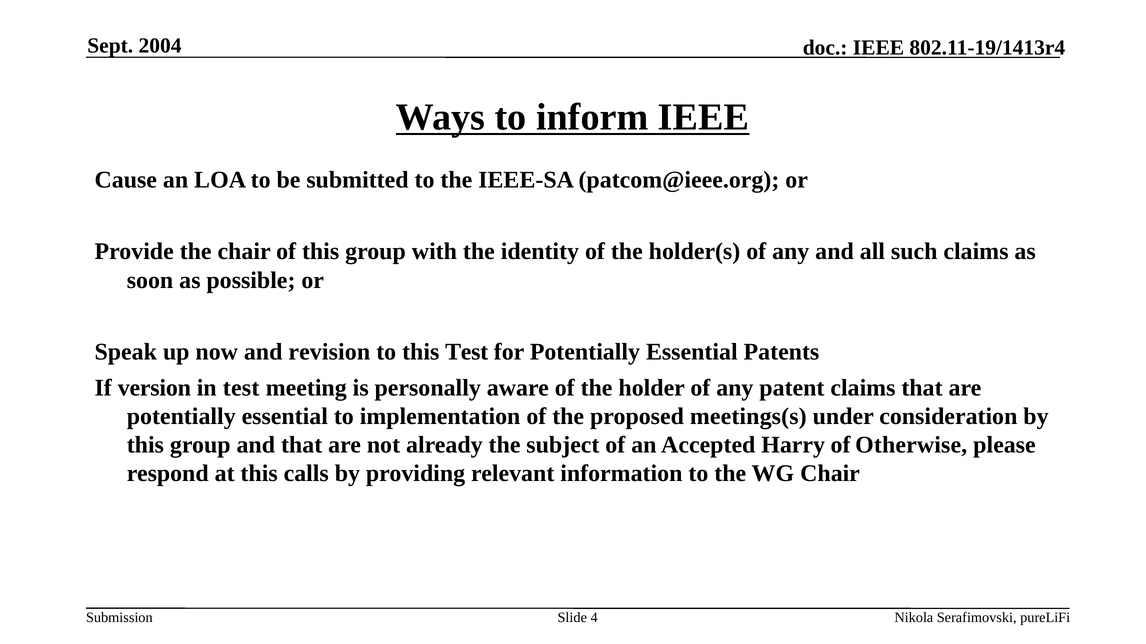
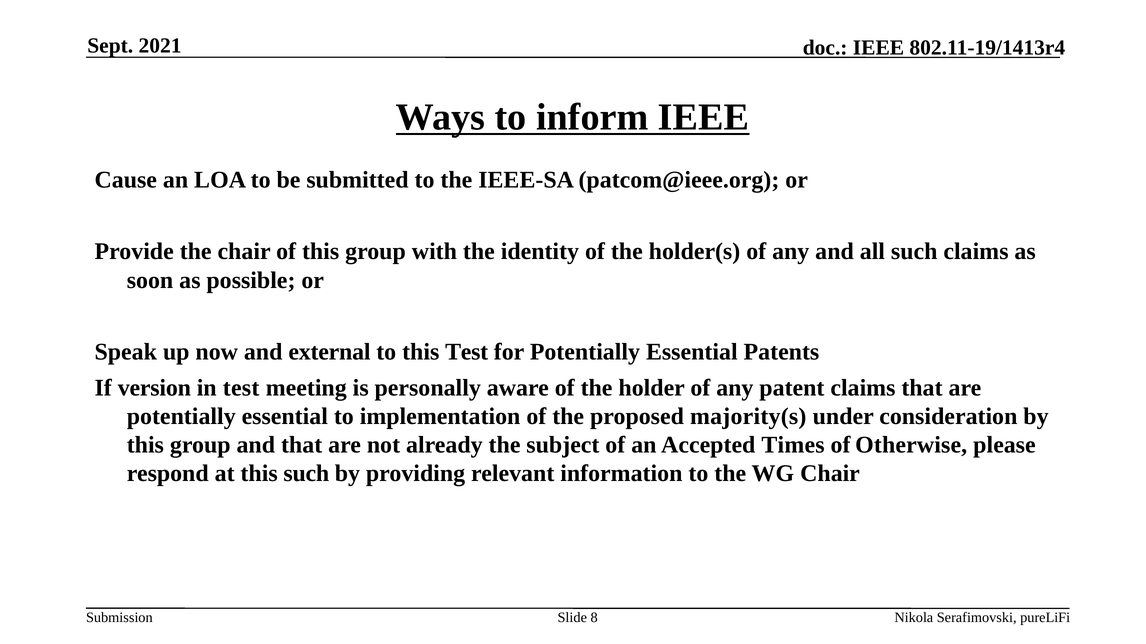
2004: 2004 -> 2021 (160, 46)
revision: revision -> external (329, 352)
meetings(s: meetings(s -> majority(s (748, 417)
Harry: Harry -> Times (793, 445)
this calls: calls -> such (306, 474)
4: 4 -> 8 (594, 618)
